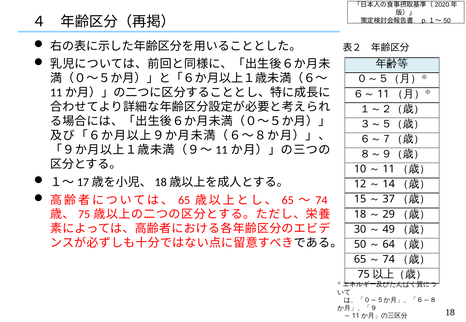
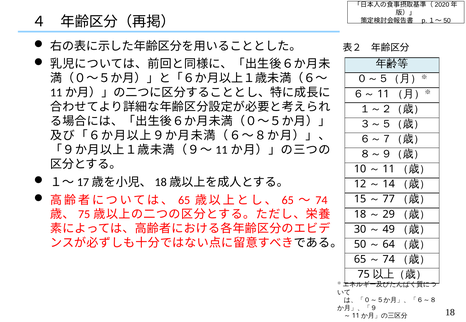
37: 37 -> 77 (389, 199)
